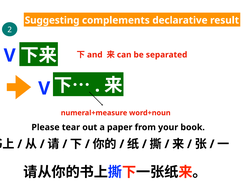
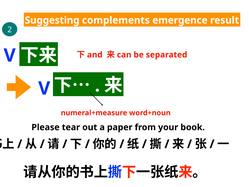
declarative: declarative -> emergence (180, 20)
